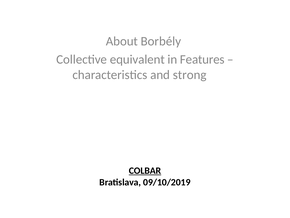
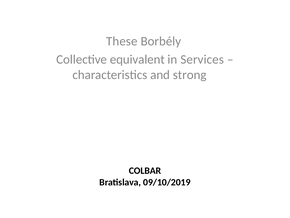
About: About -> These (122, 41)
Features: Features -> Services (202, 59)
COLBAR underline: present -> none (145, 170)
